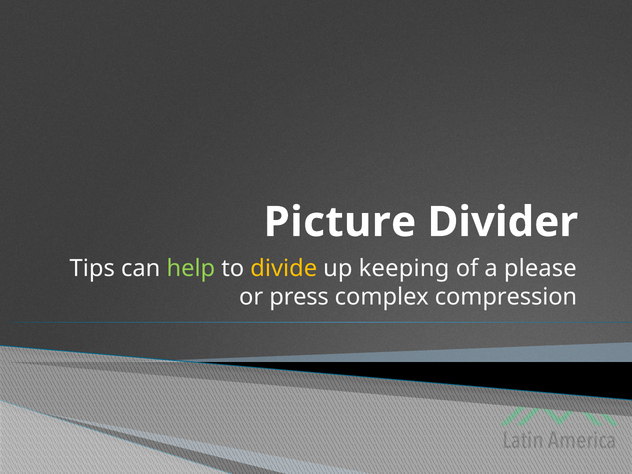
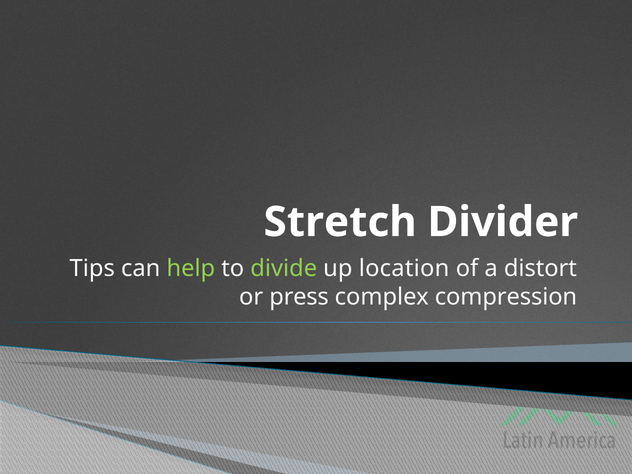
Picture: Picture -> Stretch (340, 222)
divide colour: yellow -> light green (284, 269)
keeping: keeping -> location (404, 269)
please: please -> distort (540, 269)
